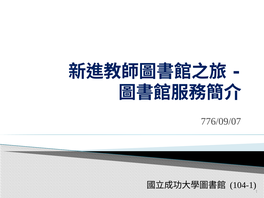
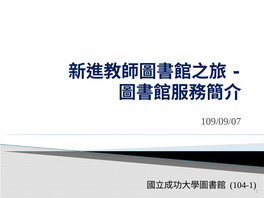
776/09/07: 776/09/07 -> 109/09/07 (221, 121)
